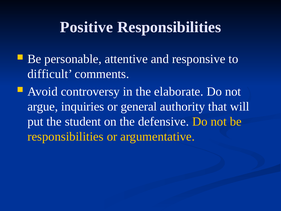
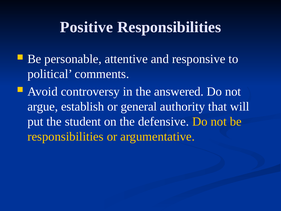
difficult: difficult -> political (50, 74)
elaborate: elaborate -> answered (179, 91)
inquiries: inquiries -> establish (83, 106)
